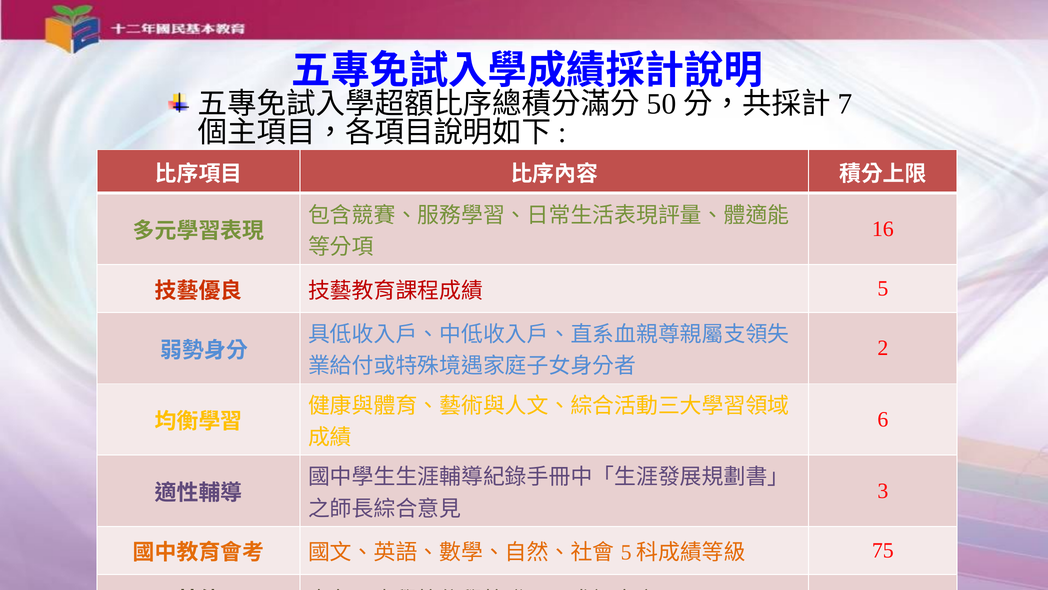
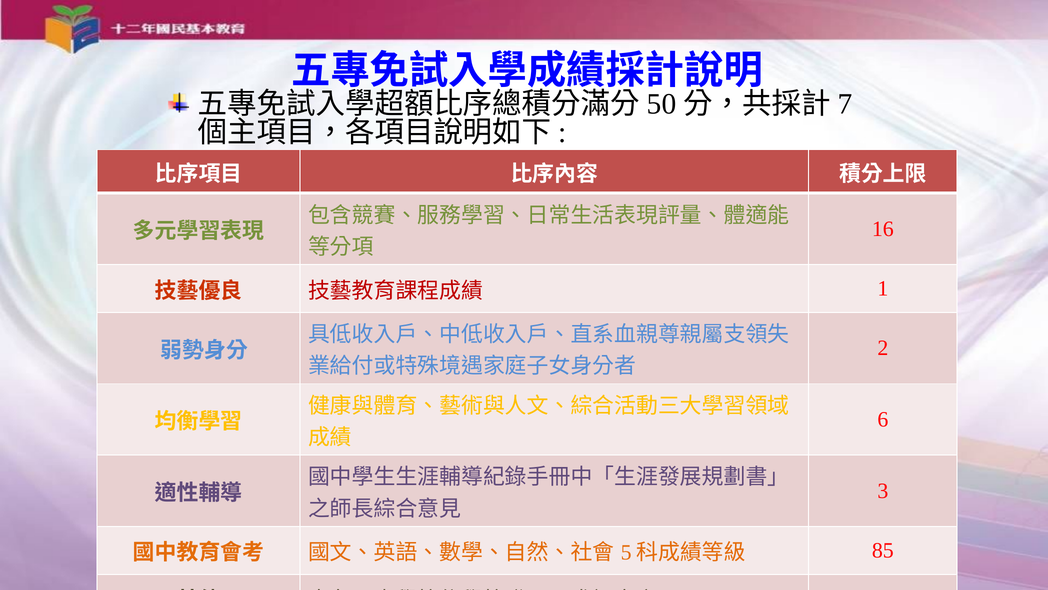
5: 5 -> 1 (883, 288)
75: 75 -> 85 (883, 550)
